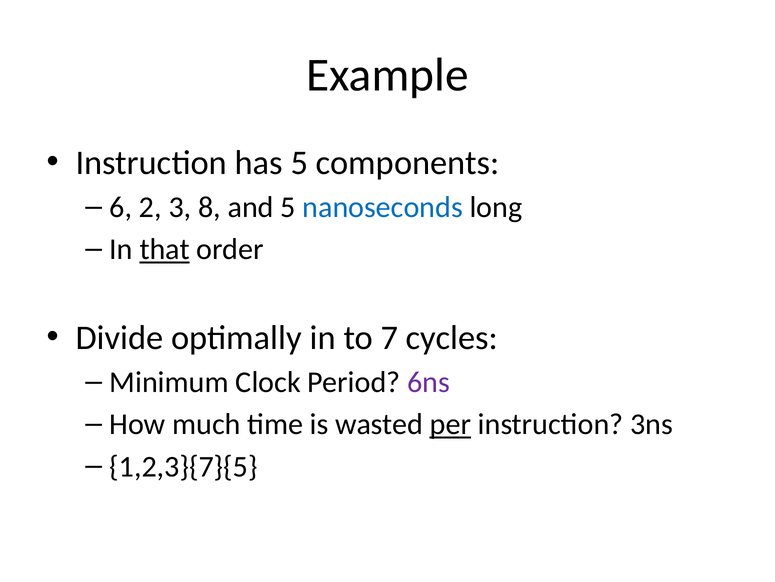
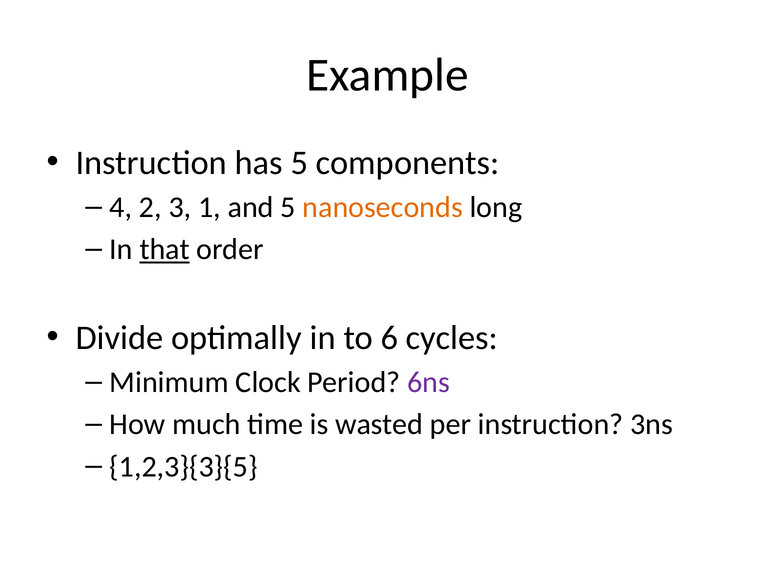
6: 6 -> 4 (121, 207)
8: 8 -> 1 (209, 207)
nanoseconds colour: blue -> orange (383, 207)
7: 7 -> 6 (389, 337)
per underline: present -> none (450, 424)
1,2,3}{7}{5: 1,2,3}{7}{5 -> 1,2,3}{3}{5 (183, 466)
